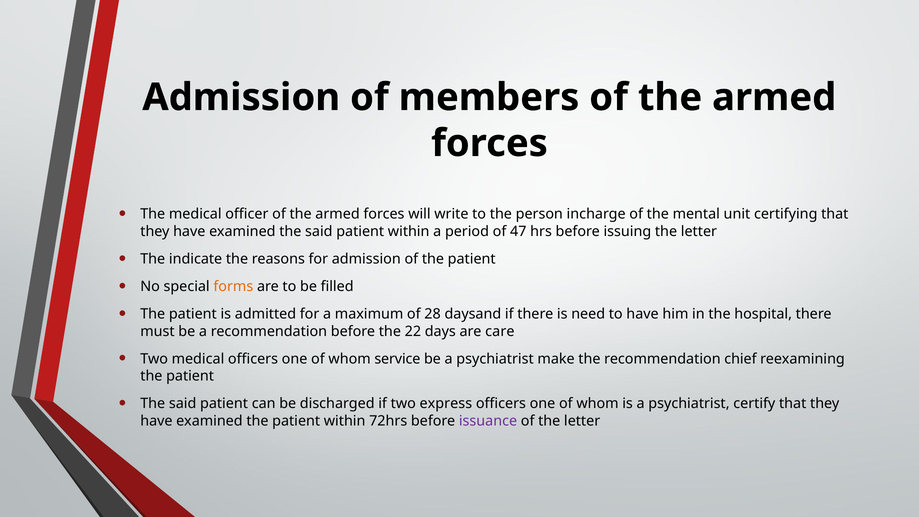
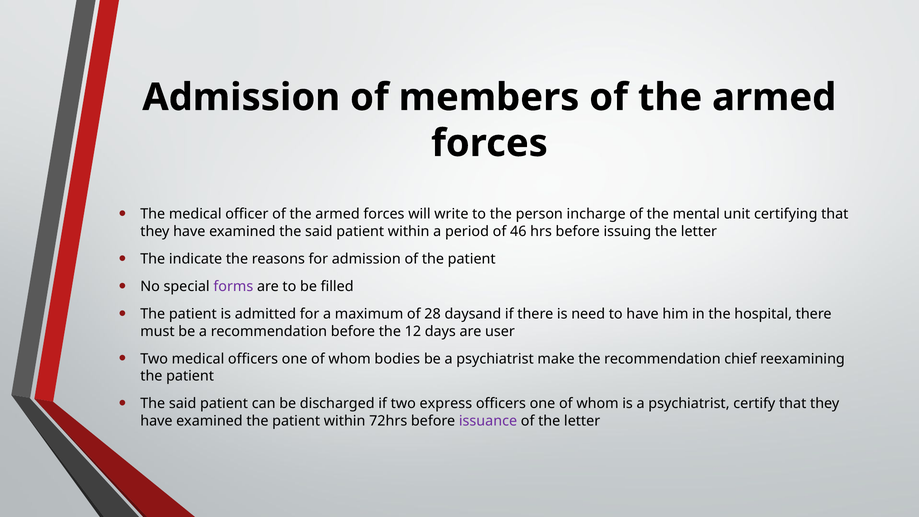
47: 47 -> 46 (518, 231)
forms colour: orange -> purple (233, 286)
22: 22 -> 12 (413, 331)
care: care -> user (500, 331)
service: service -> bodies (397, 359)
